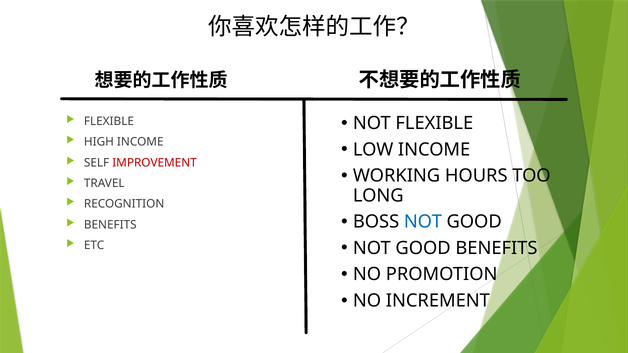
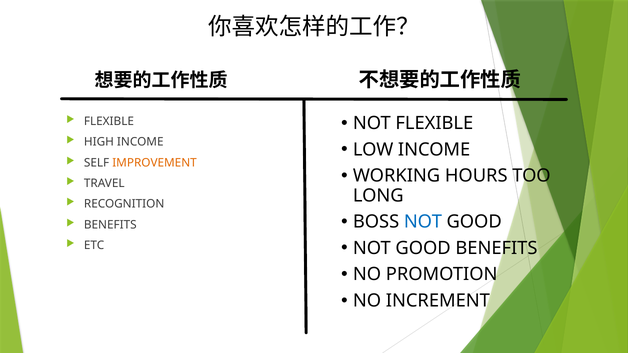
IMPROVEMENT colour: red -> orange (155, 163)
